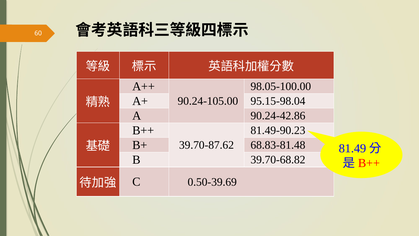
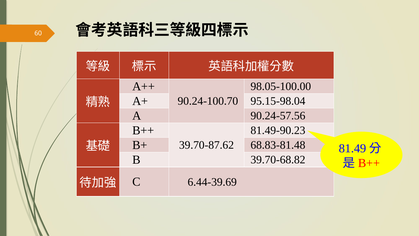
90.24-105.00: 90.24-105.00 -> 90.24-100.70 (208, 101)
90.24-42.86: 90.24-42.86 -> 90.24-57.56 (278, 116)
0.50-39.69: 0.50-39.69 -> 6.44-39.69 (212, 182)
